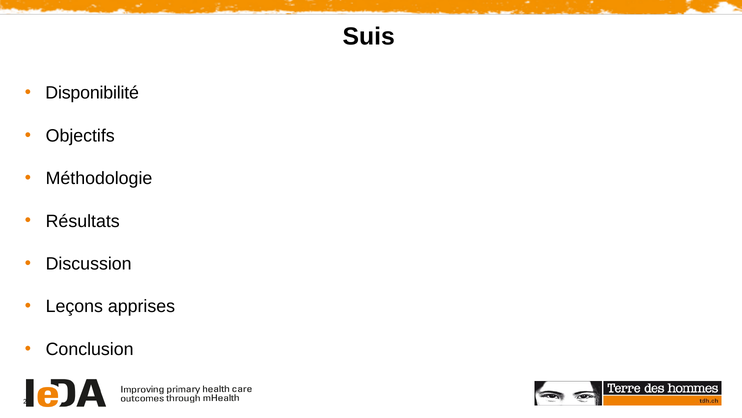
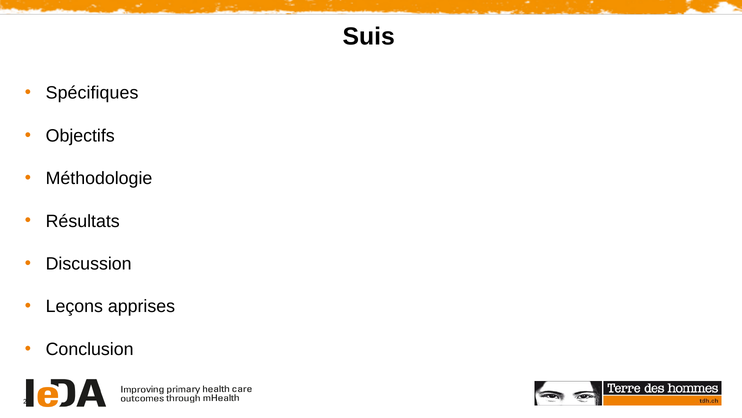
Disponibilité: Disponibilité -> Spécifiques (92, 93)
